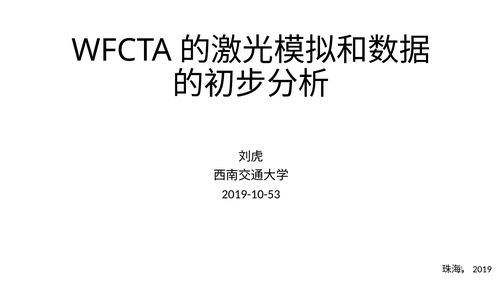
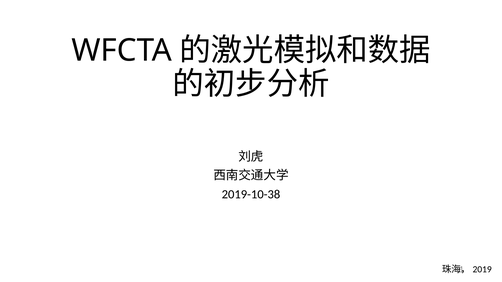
2019-10-53: 2019-10-53 -> 2019-10-38 (251, 194)
